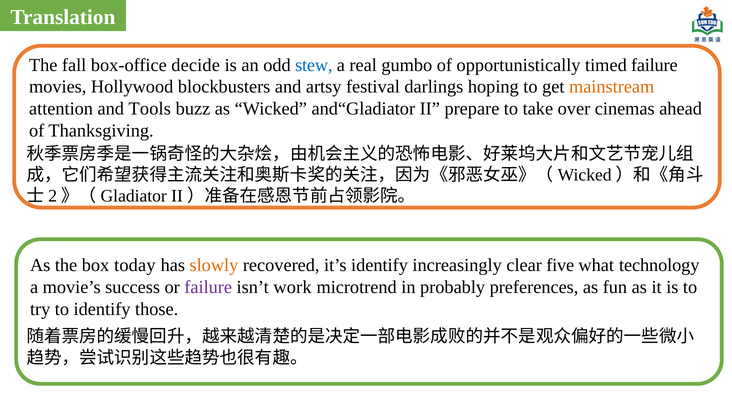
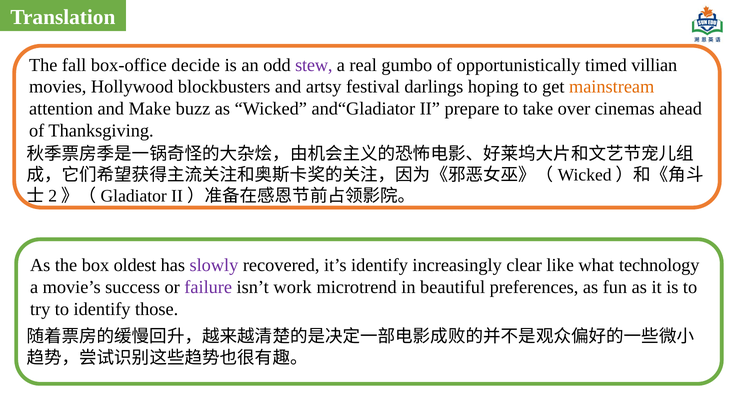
stew colour: blue -> purple (314, 65)
timed failure: failure -> villian (654, 65)
Tools: Tools -> Make (150, 109)
today: today -> oldest (135, 265)
slowly colour: orange -> purple (214, 265)
five: five -> like (560, 265)
probably: probably -> beautiful (453, 287)
